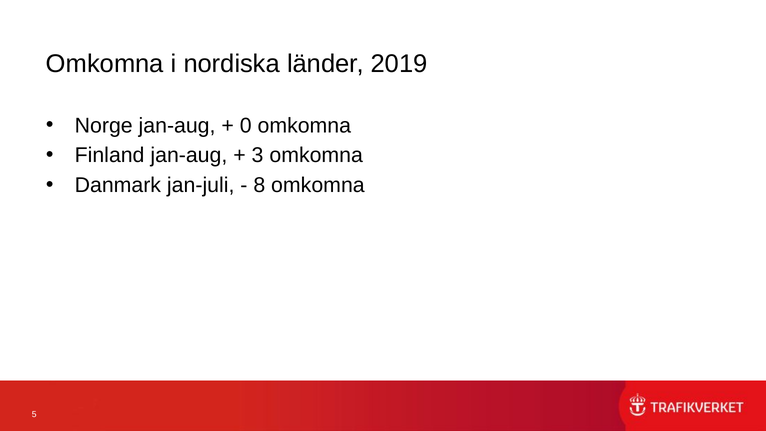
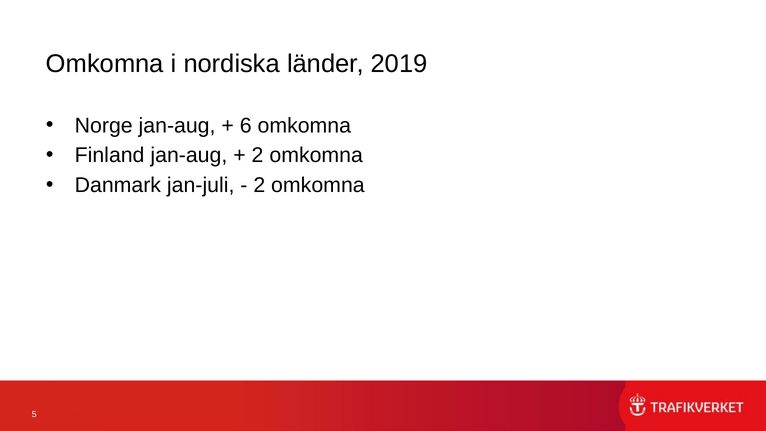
0: 0 -> 6 (246, 126)
3: 3 -> 2 (258, 155)
8: 8 -> 2 (259, 185)
